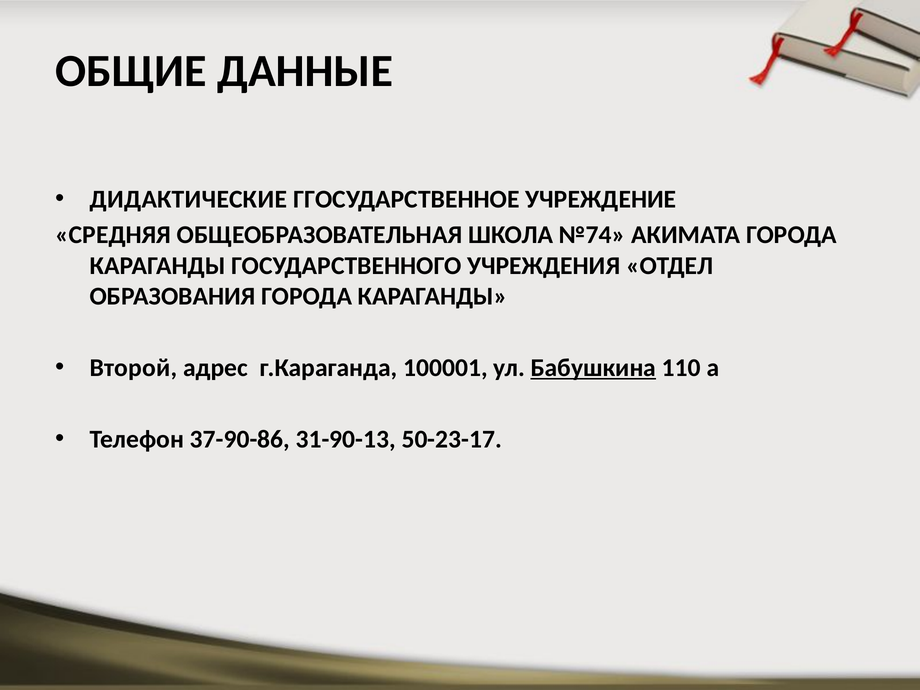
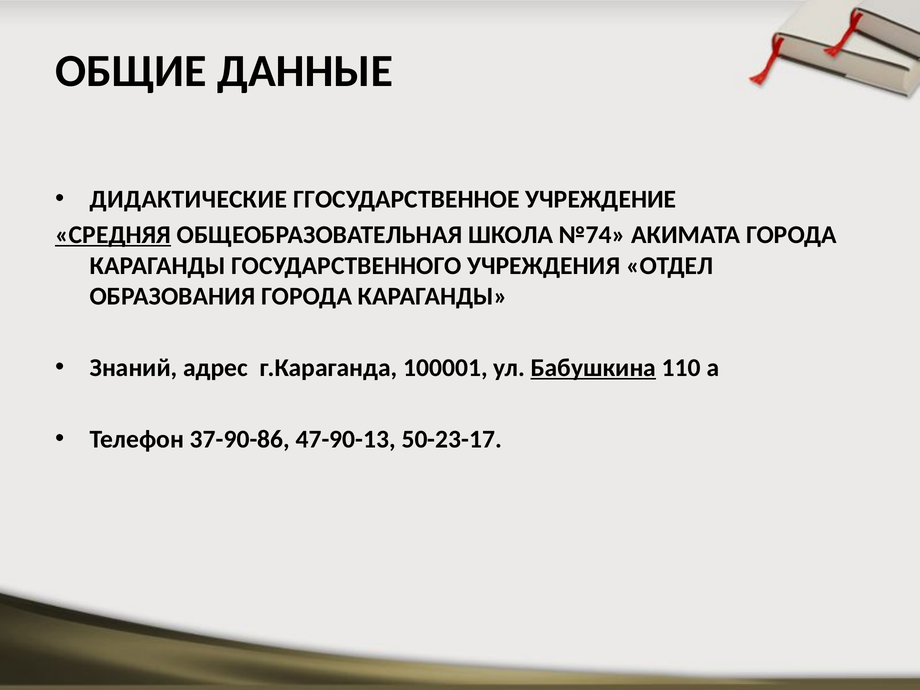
СРЕДНЯЯ underline: none -> present (113, 235)
Второй: Второй -> Знаний (134, 368)
31-90-13: 31-90-13 -> 47-90-13 (346, 439)
